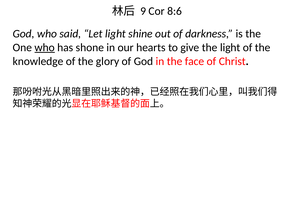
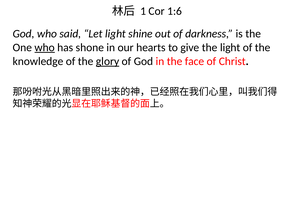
9: 9 -> 1 (143, 11)
8:6: 8:6 -> 1:6 (175, 11)
glory underline: none -> present (108, 61)
